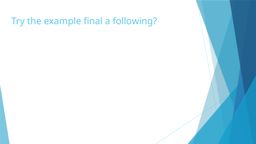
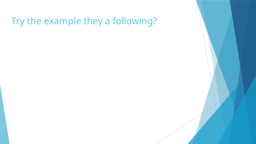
final: final -> they (93, 21)
